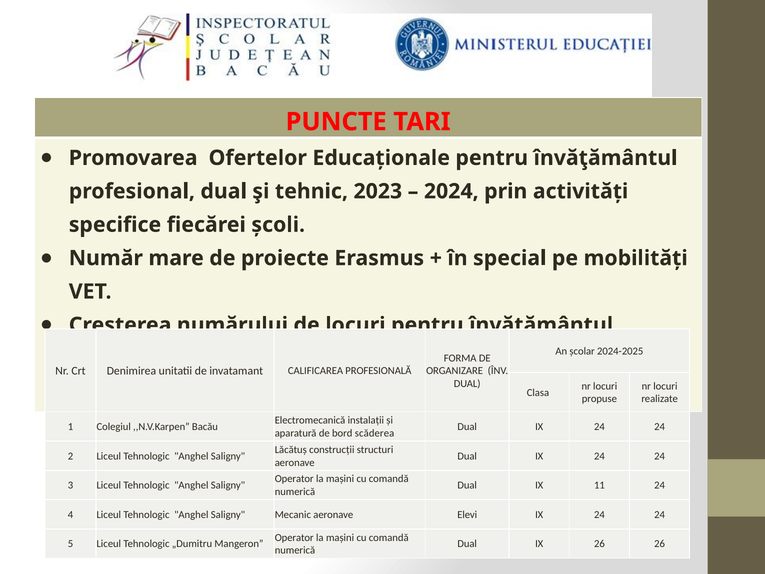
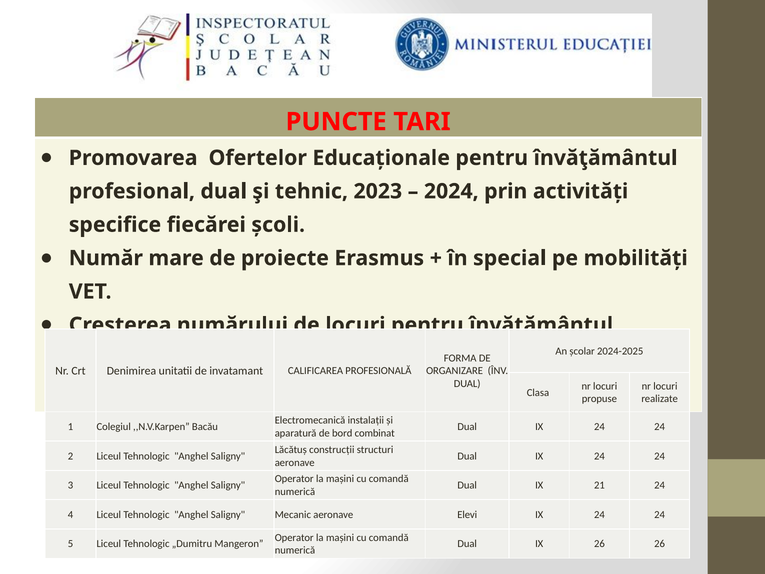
scăderea: scăderea -> combinat (375, 433)
11: 11 -> 21 (599, 485)
